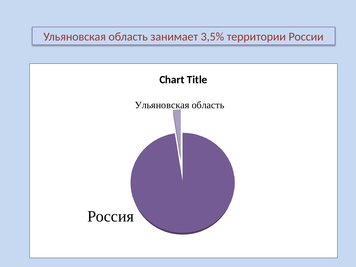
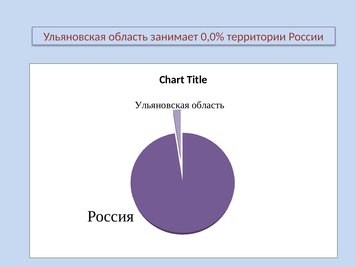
3,5%: 3,5% -> 0,0% (212, 37)
